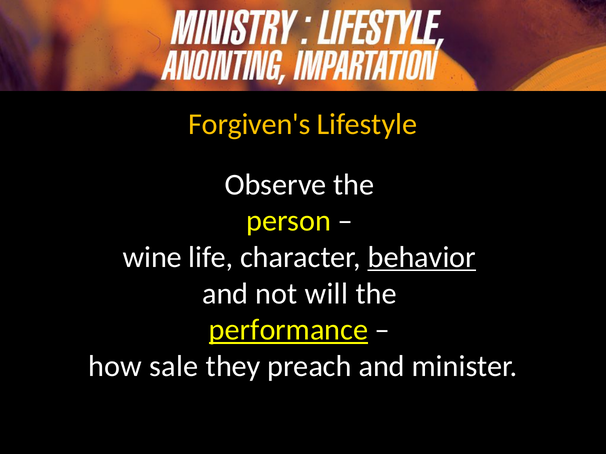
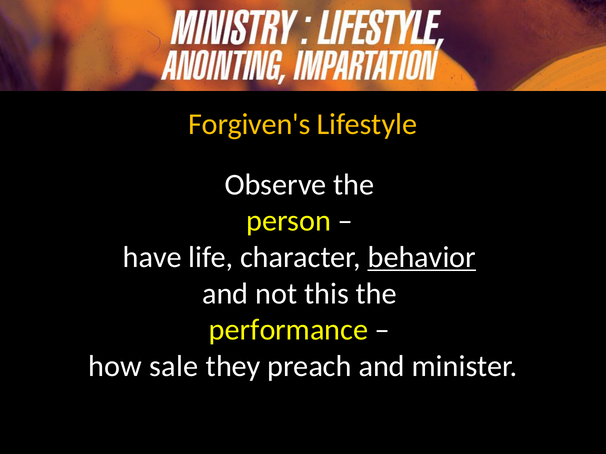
wine: wine -> have (152, 258)
will: will -> this (326, 294)
performance underline: present -> none (289, 330)
